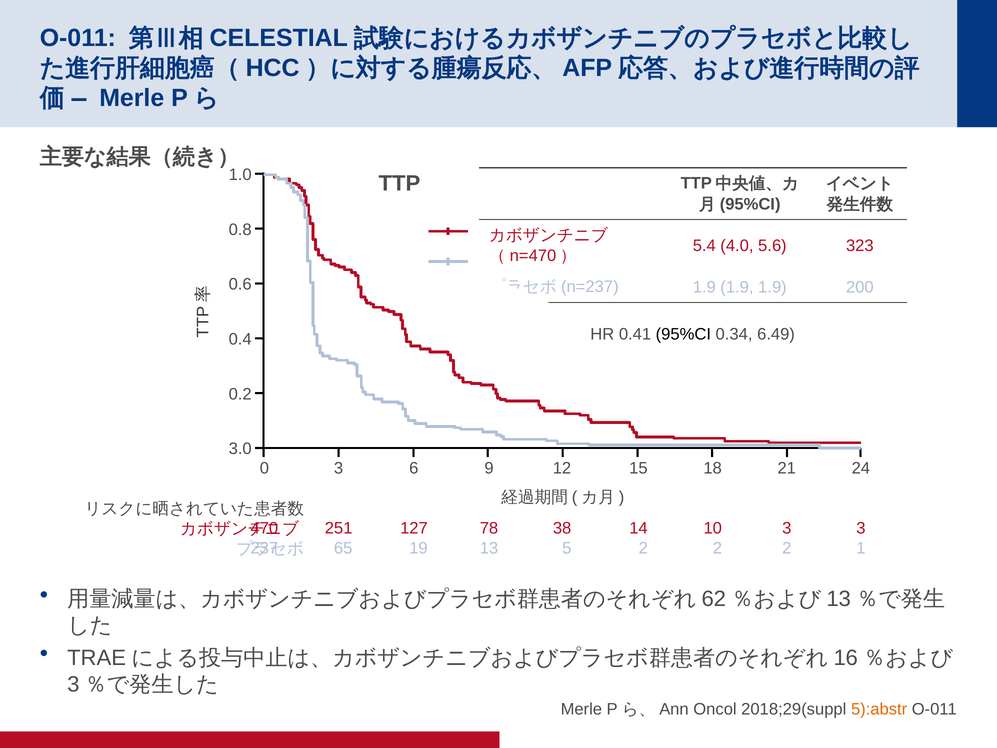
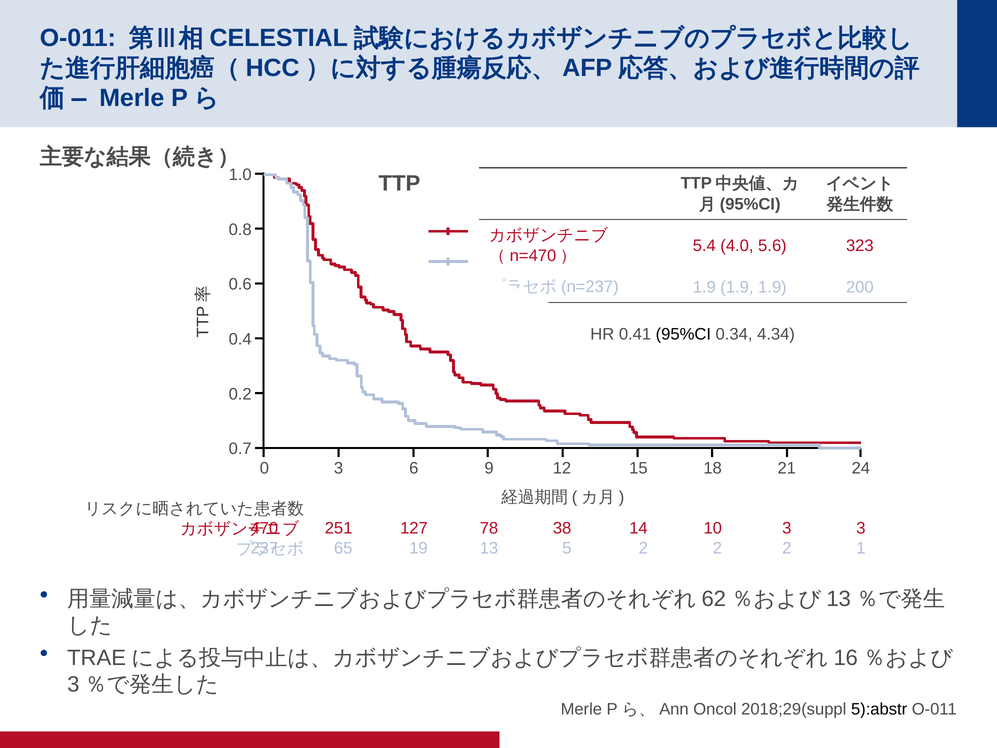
6.49: 6.49 -> 4.34 (776, 334)
3.0: 3.0 -> 0.7 (240, 449)
5):abstr colour: orange -> black (879, 709)
